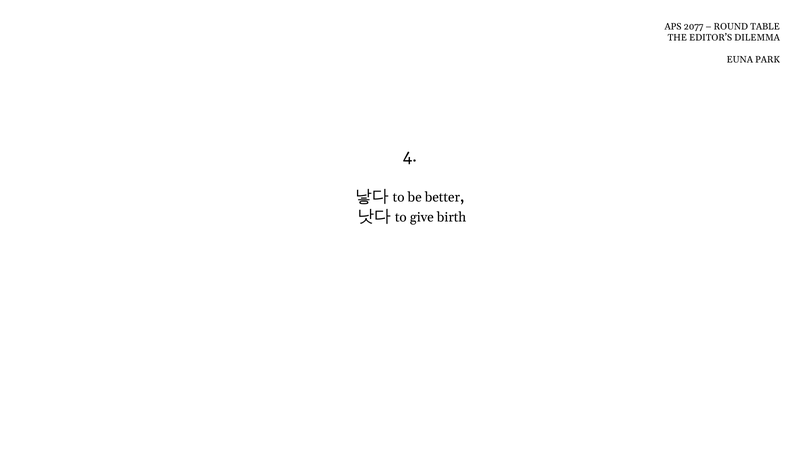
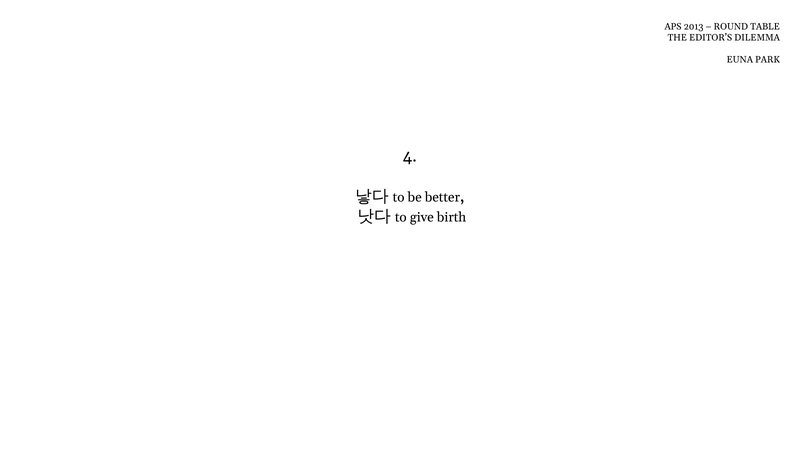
2077: 2077 -> 2013 (694, 27)
